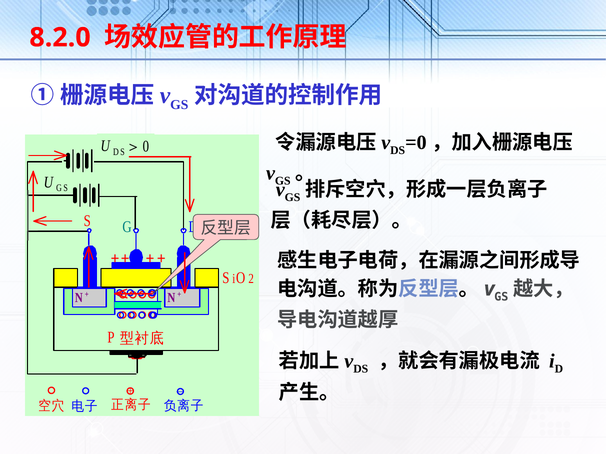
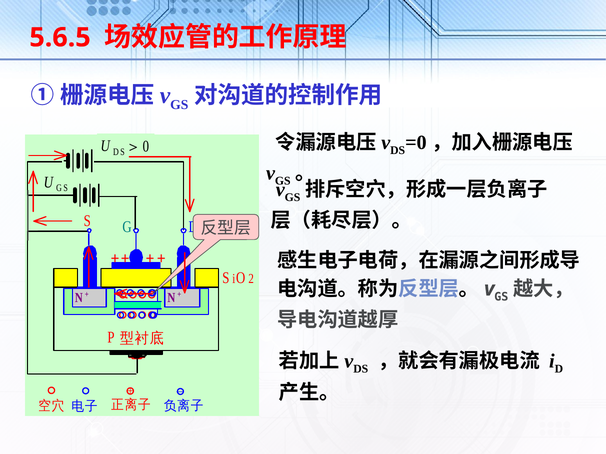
8.2.0: 8.2.0 -> 5.6.5 (60, 38)
